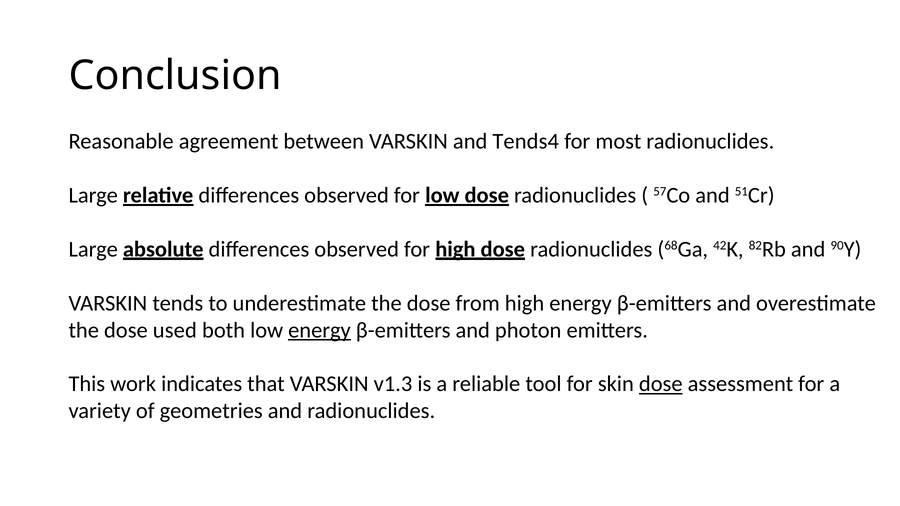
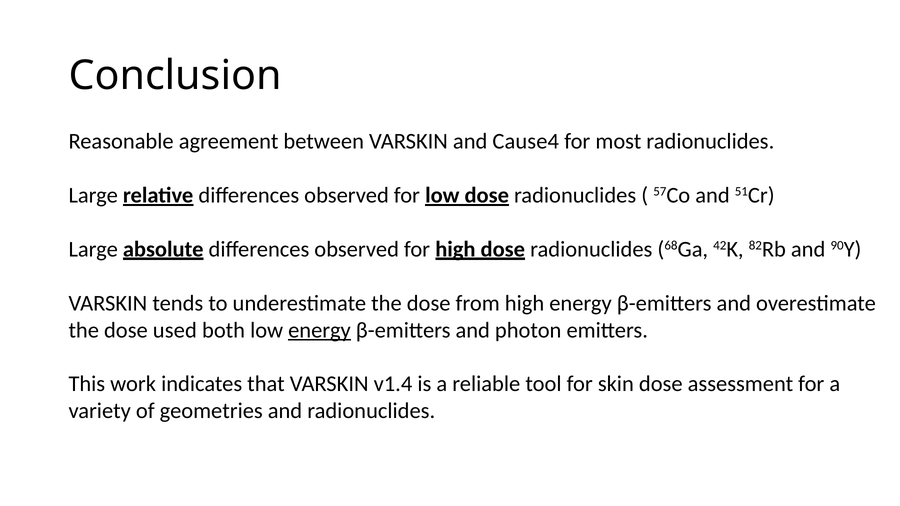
Tends4: Tends4 -> Cause4 (526, 141)
v1.3: v1.3 -> v1.4 (393, 384)
dose underline: present -> none (661, 384)
